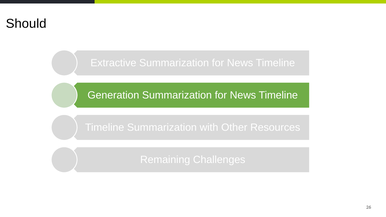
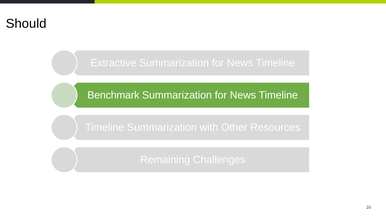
Generation: Generation -> Benchmark (113, 95)
